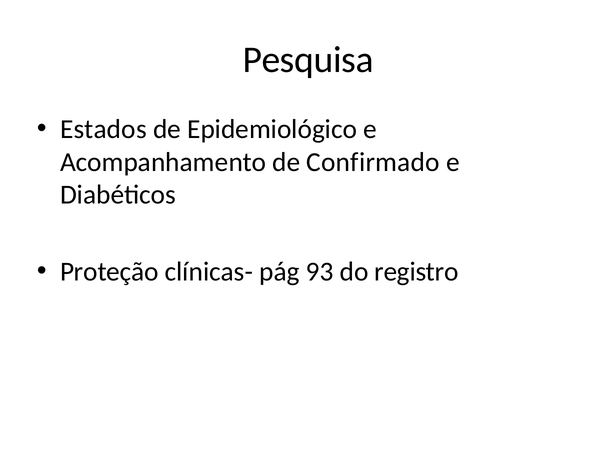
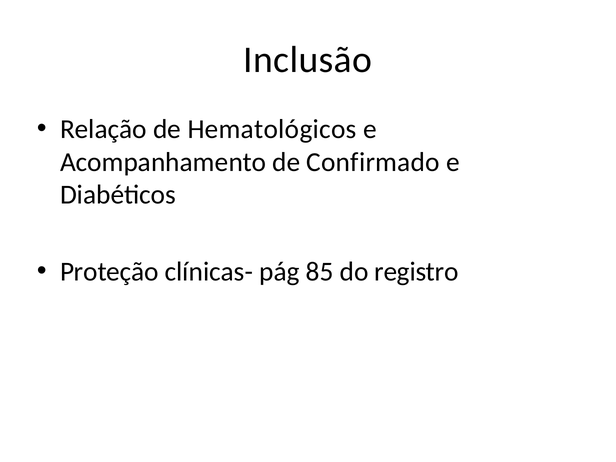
Pesquisa: Pesquisa -> Inclusão (308, 60)
Estados: Estados -> Relação (103, 129)
Epidemiológico: Epidemiológico -> Hematológicos (272, 129)
93: 93 -> 85 (320, 272)
